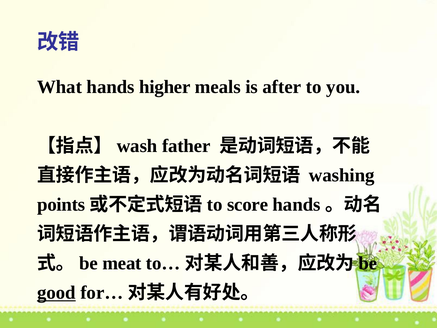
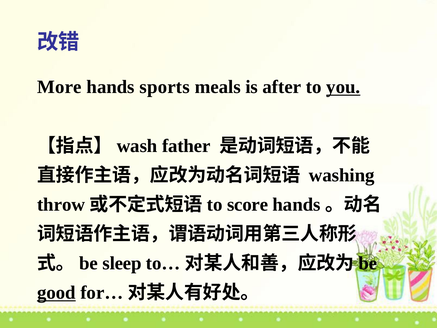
What: What -> More (59, 87)
higher: higher -> sports (165, 87)
you underline: none -> present (343, 87)
points: points -> throw (61, 204)
meat: meat -> sleep (122, 263)
